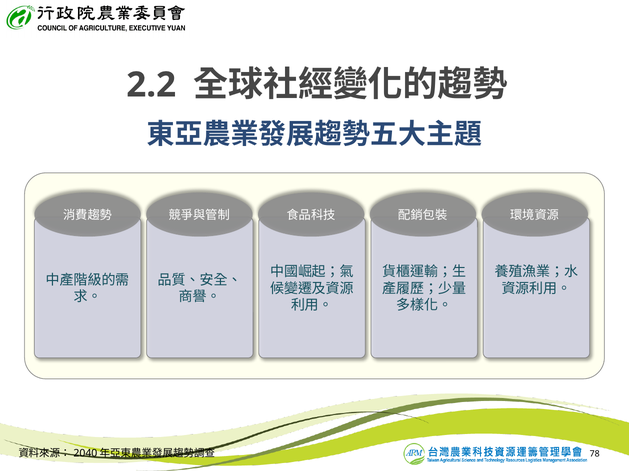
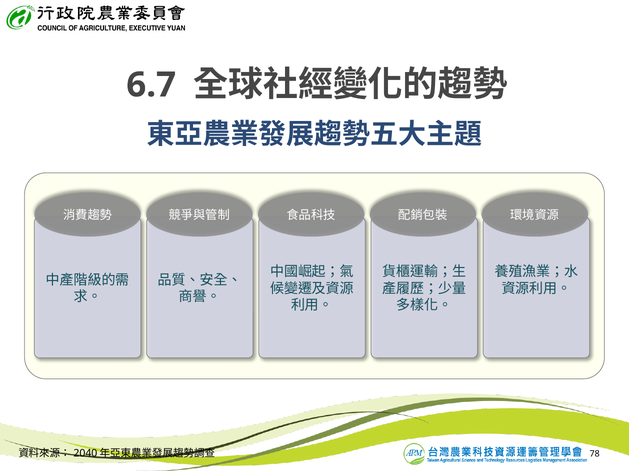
2.2: 2.2 -> 6.7 (151, 85)
